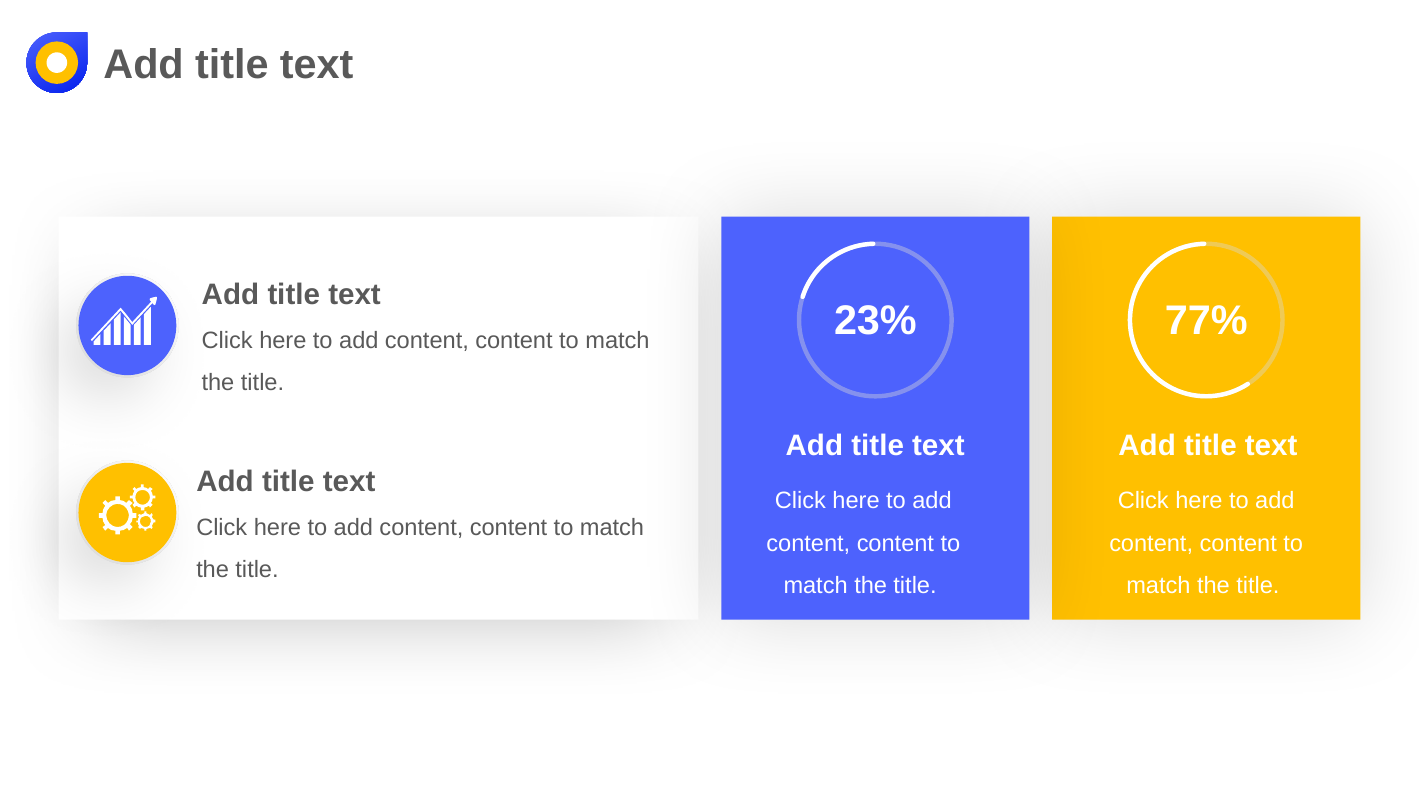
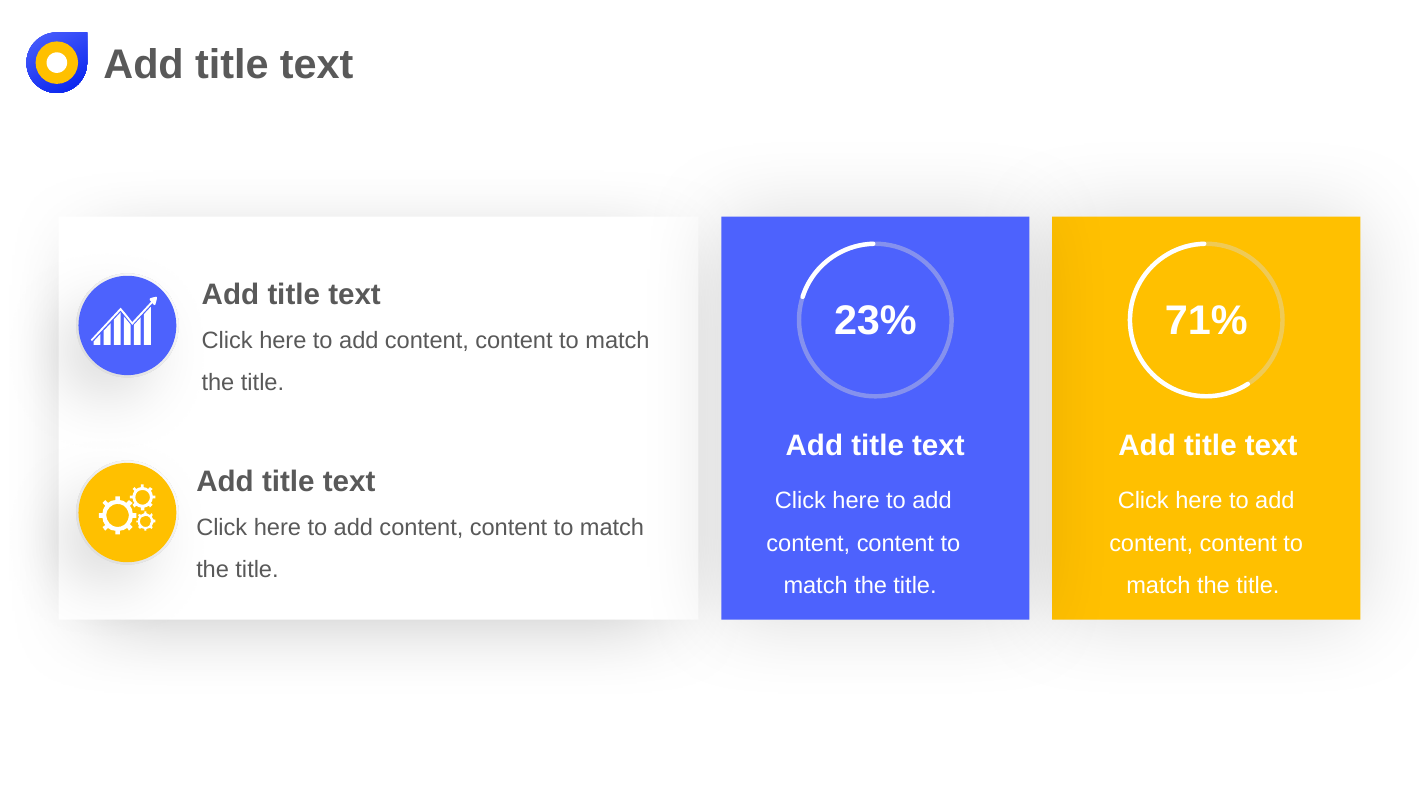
77%: 77% -> 71% (1206, 320)
